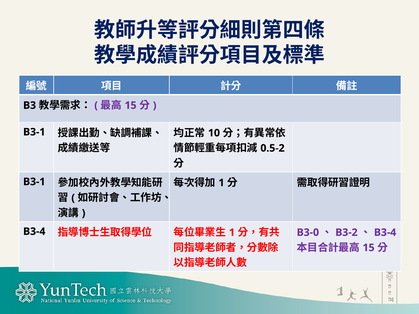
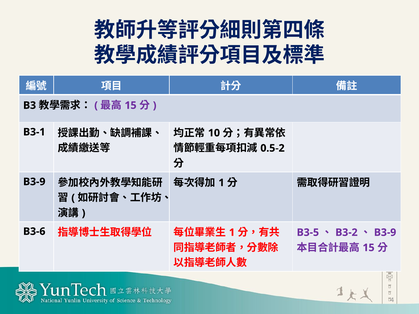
B3-1: B3-1 -> B3-9 (34, 182)
B3-4: B3-4 -> B3-6 (34, 232)
B3-0: B3-0 -> B3-5 (308, 233)
B3-4: B3-4 -> B3-9 (385, 233)
